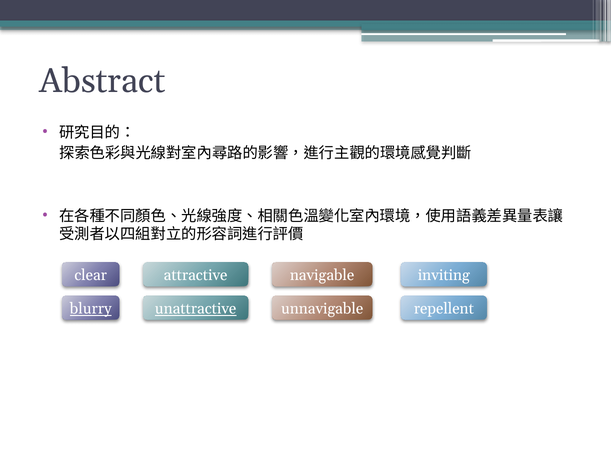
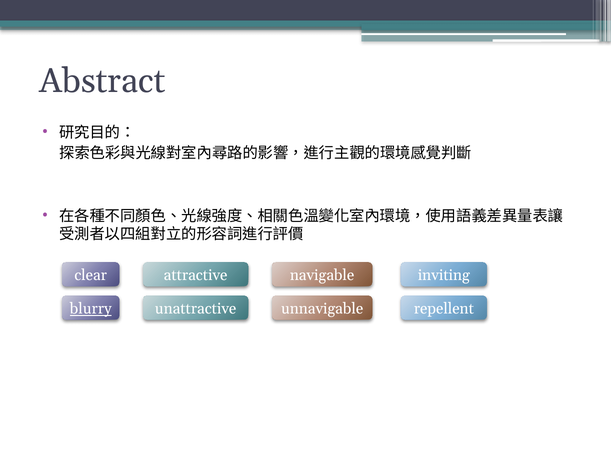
unattractive underline: present -> none (196, 309)
